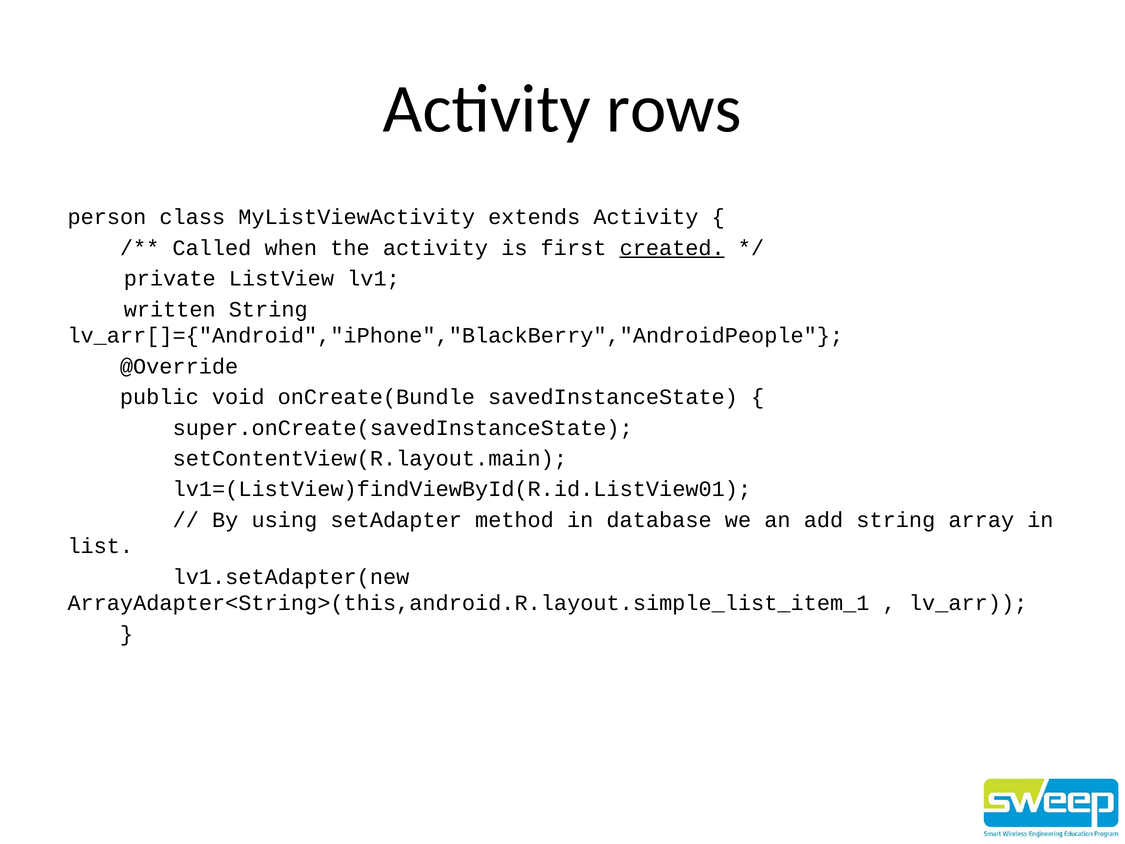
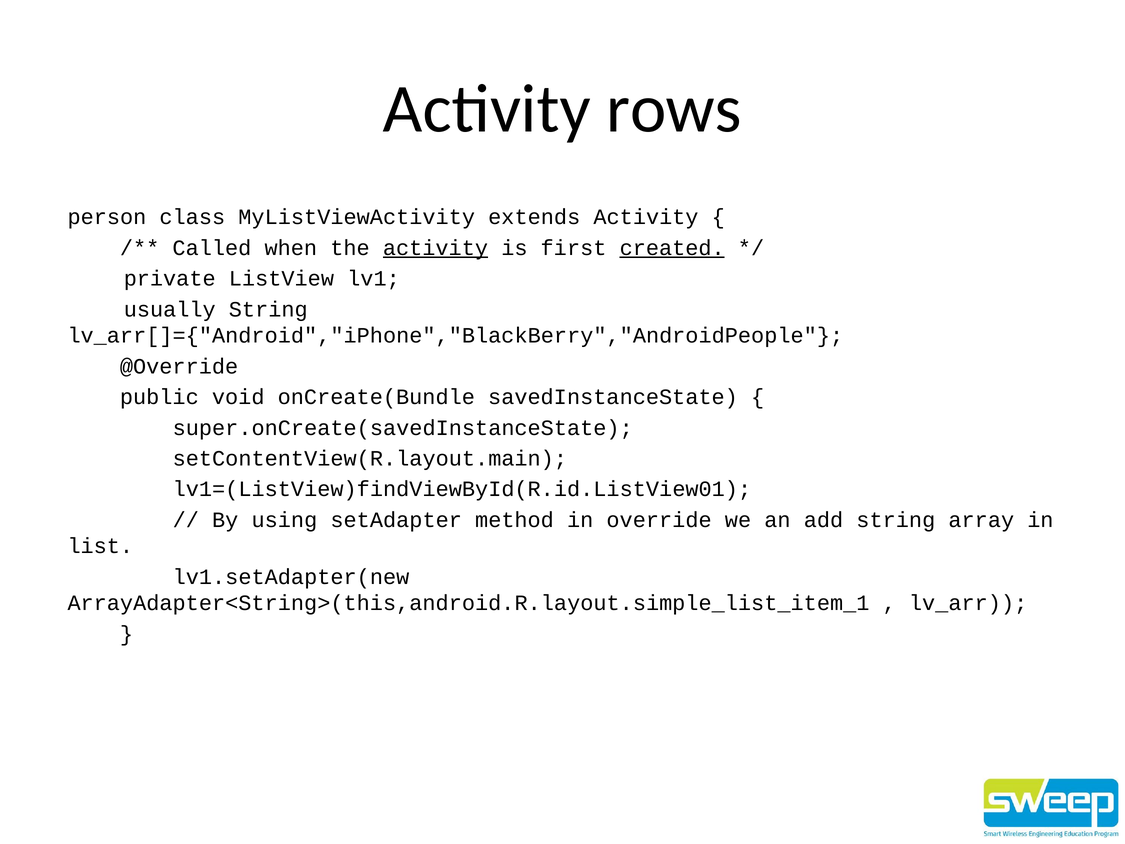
activity underline: none -> present (435, 248)
written: written -> usually (170, 309)
database: database -> override (659, 520)
